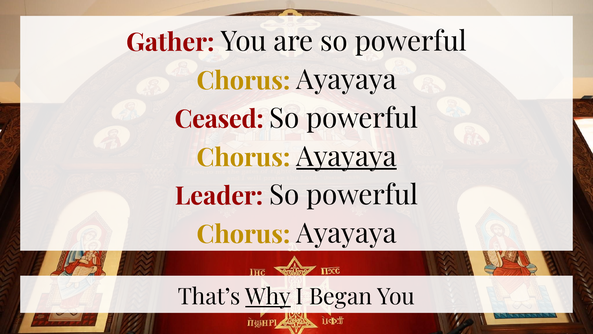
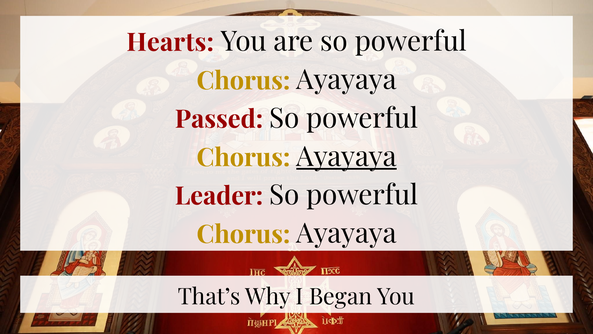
Gather: Gather -> Hearts (170, 42)
Ceased: Ceased -> Passed (219, 119)
Why underline: present -> none (268, 297)
